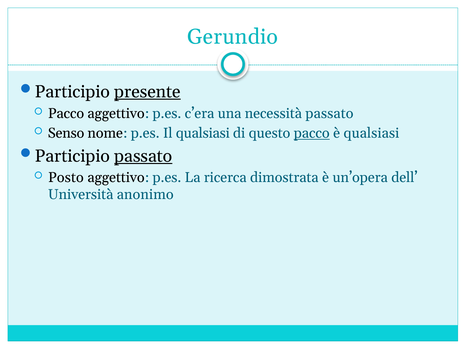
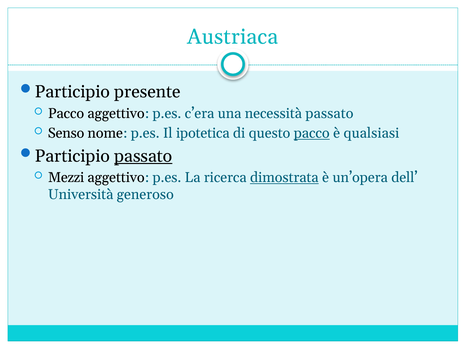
Gerundio: Gerundio -> Austriaca (233, 37)
presente underline: present -> none (147, 92)
Il qualsiasi: qualsiasi -> ipotetica (203, 133)
Posto: Posto -> Mezzi (66, 178)
dimostrata underline: none -> present (284, 178)
anonimo: anonimo -> generoso (145, 195)
